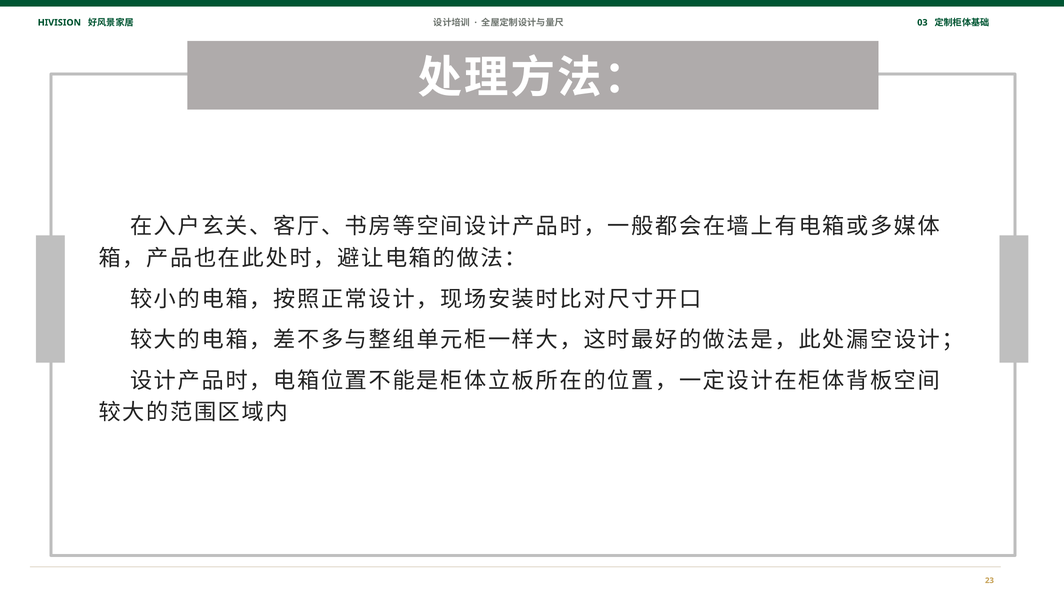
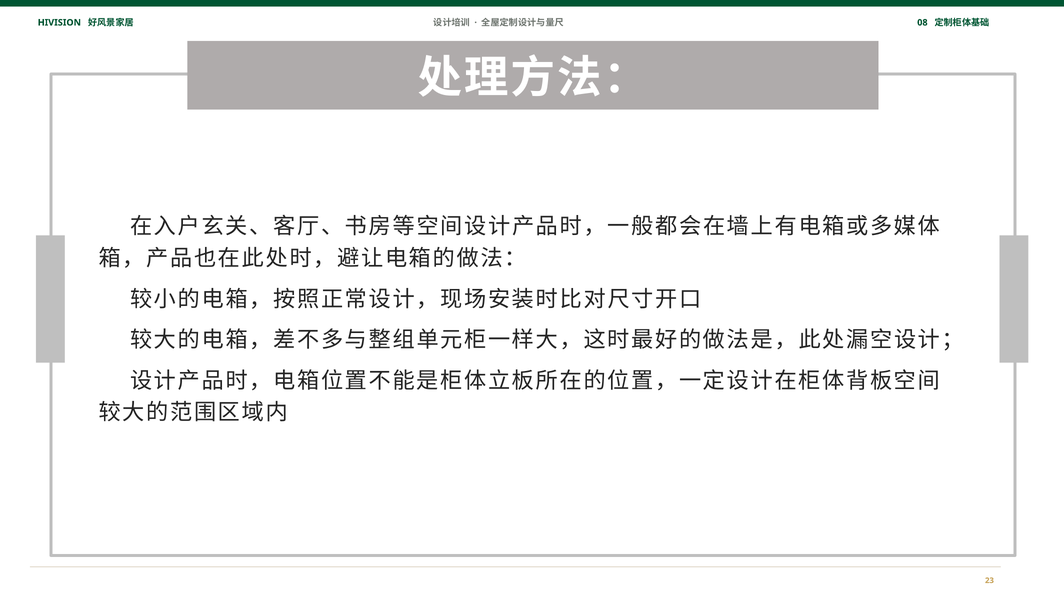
03: 03 -> 08 (922, 23)
